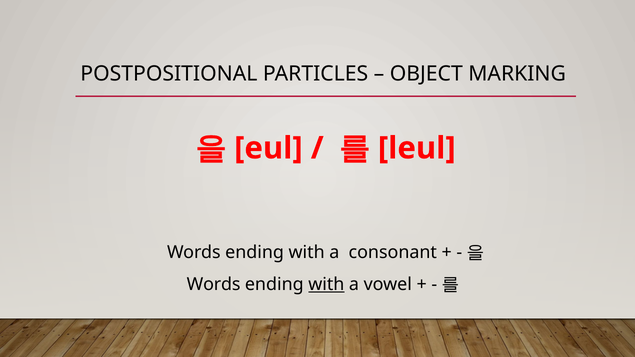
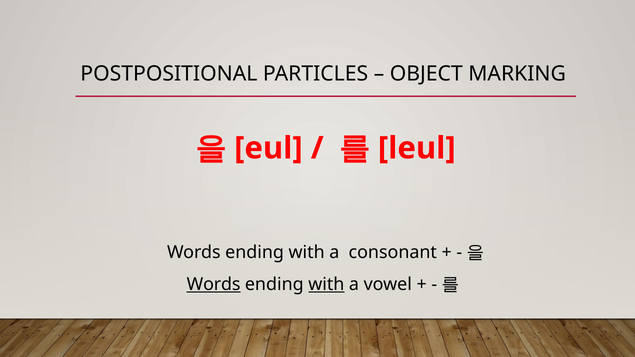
Words underline: none -> present (214, 285)
